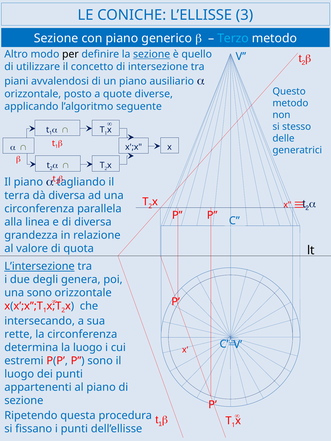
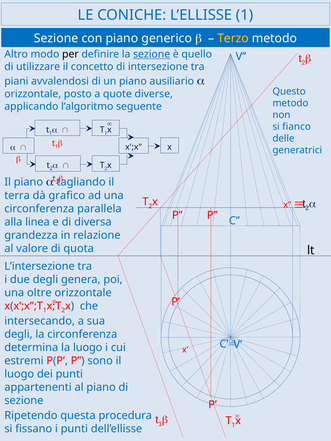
L’ELLISSE 3: 3 -> 1 (245, 15)
Terzo colour: light blue -> yellow (233, 38)
stesso: stesso -> fianco (297, 127)
dà diversa: diversa -> grafico (67, 196)
L’intersezione underline: present -> none (40, 267)
una sono: sono -> oltre (39, 293)
rette: rette -> degli (18, 335)
